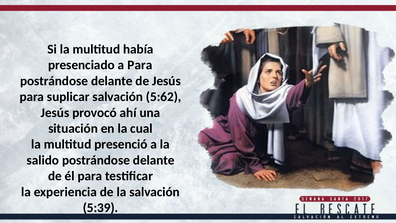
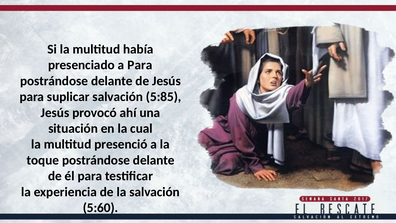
5:62: 5:62 -> 5:85 (164, 97)
salido: salido -> toque (43, 160)
5:39: 5:39 -> 5:60 (100, 208)
